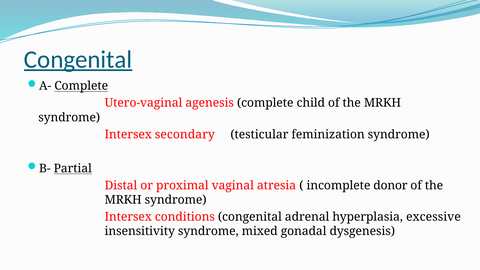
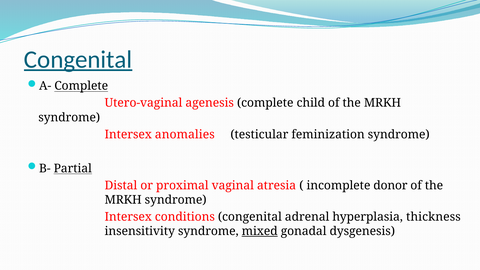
secondary: secondary -> anomalies (185, 134)
excessive: excessive -> thickness (433, 217)
mixed underline: none -> present (260, 231)
